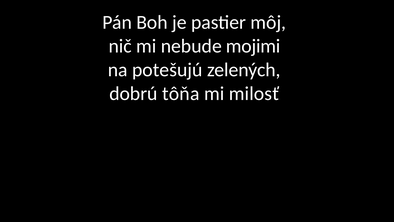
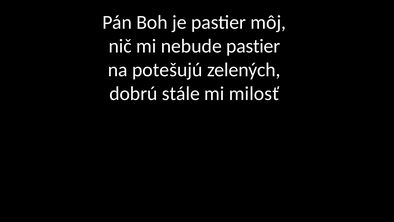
nebude mojimi: mojimi -> pastier (253, 46)
tôňa: tôňa -> stále (181, 93)
